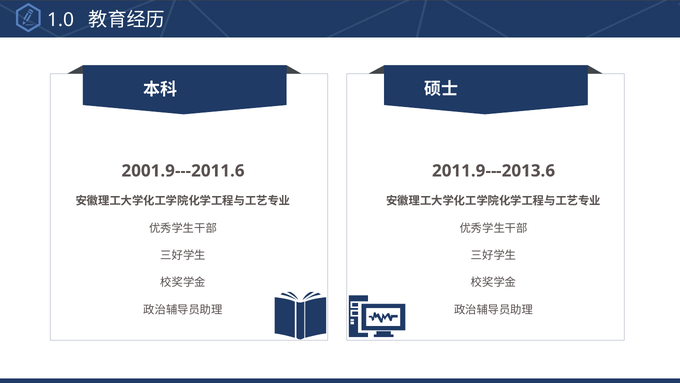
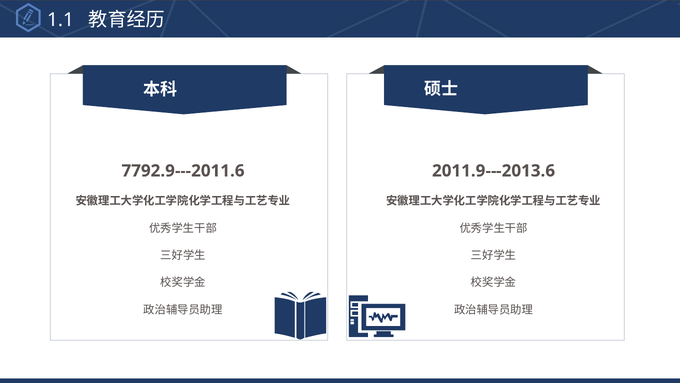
1.0: 1.0 -> 1.1 (61, 20)
2001.9---2011.6: 2001.9---2011.6 -> 7792.9---2011.6 (183, 171)
